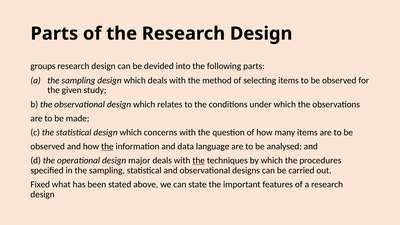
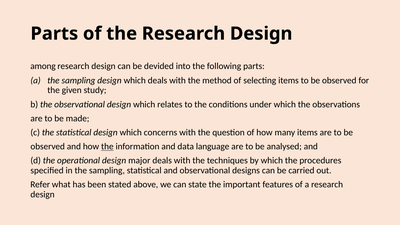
groups: groups -> among (43, 66)
the underline: present -> none (199, 161)
Fixed: Fixed -> Refer (40, 185)
